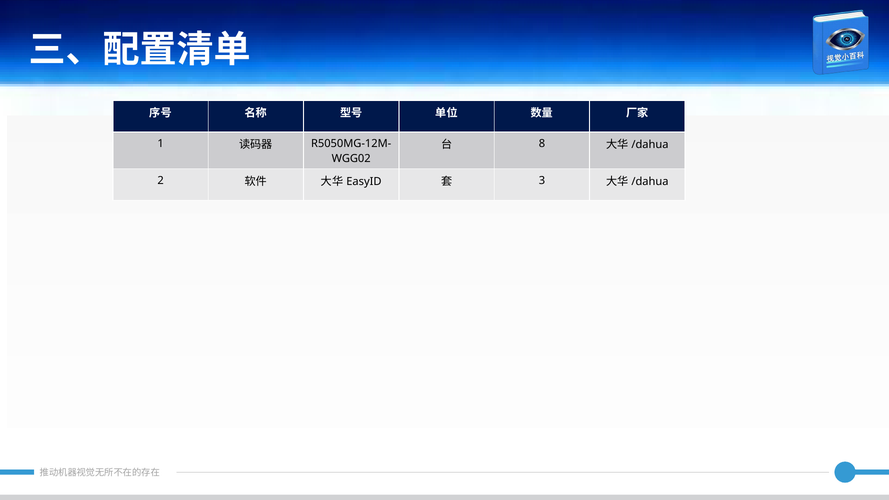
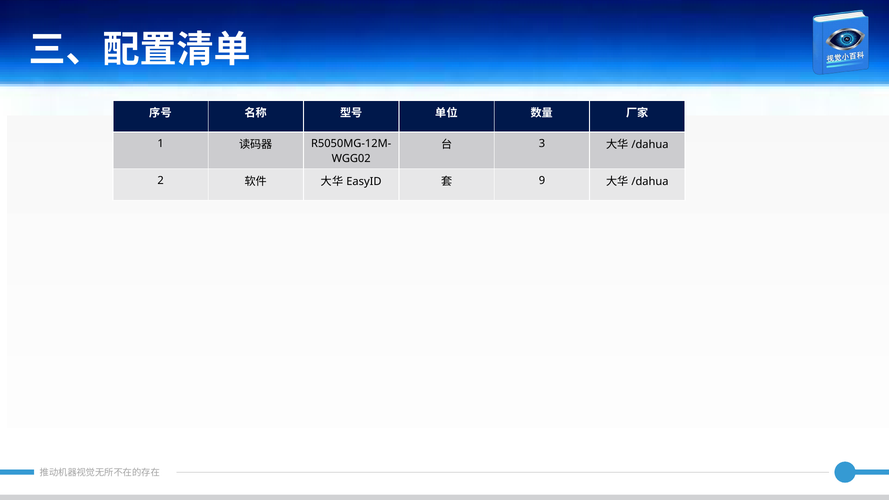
8: 8 -> 3 (542, 143)
3: 3 -> 9 (542, 180)
